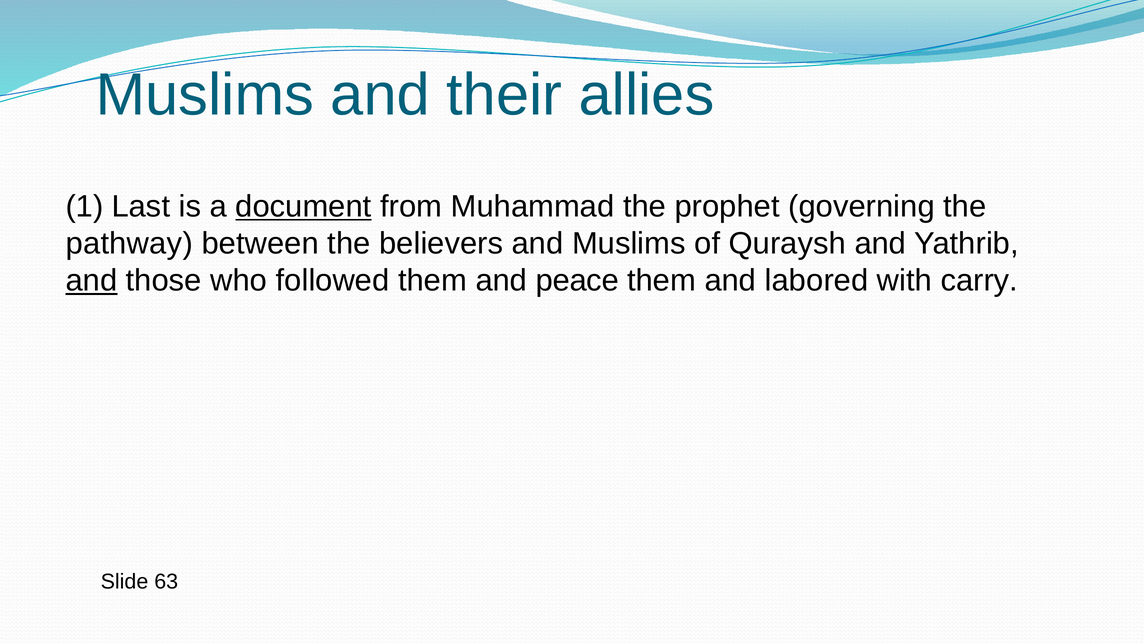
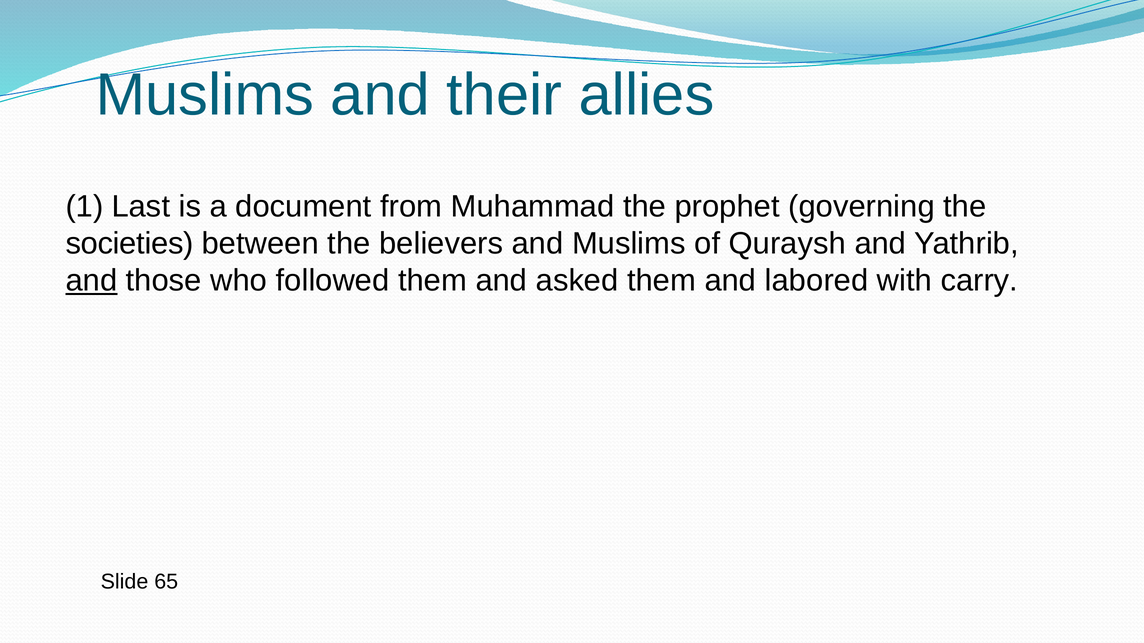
document underline: present -> none (304, 207)
pathway: pathway -> societies (130, 244)
peace: peace -> asked (577, 281)
63: 63 -> 65 (166, 582)
